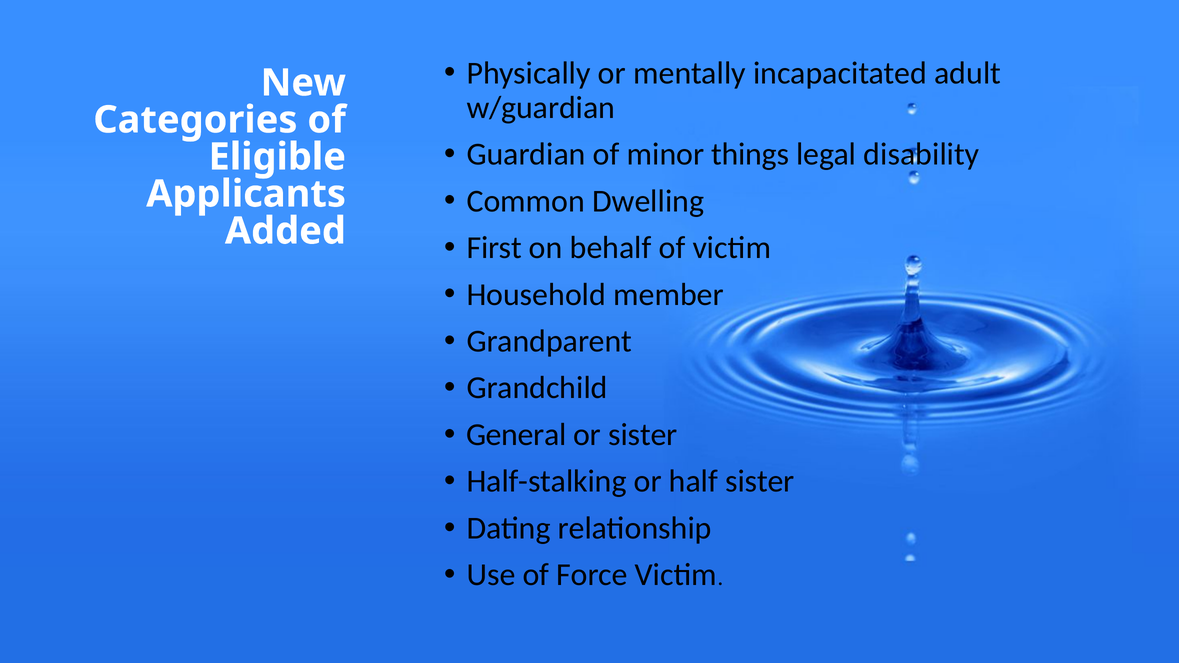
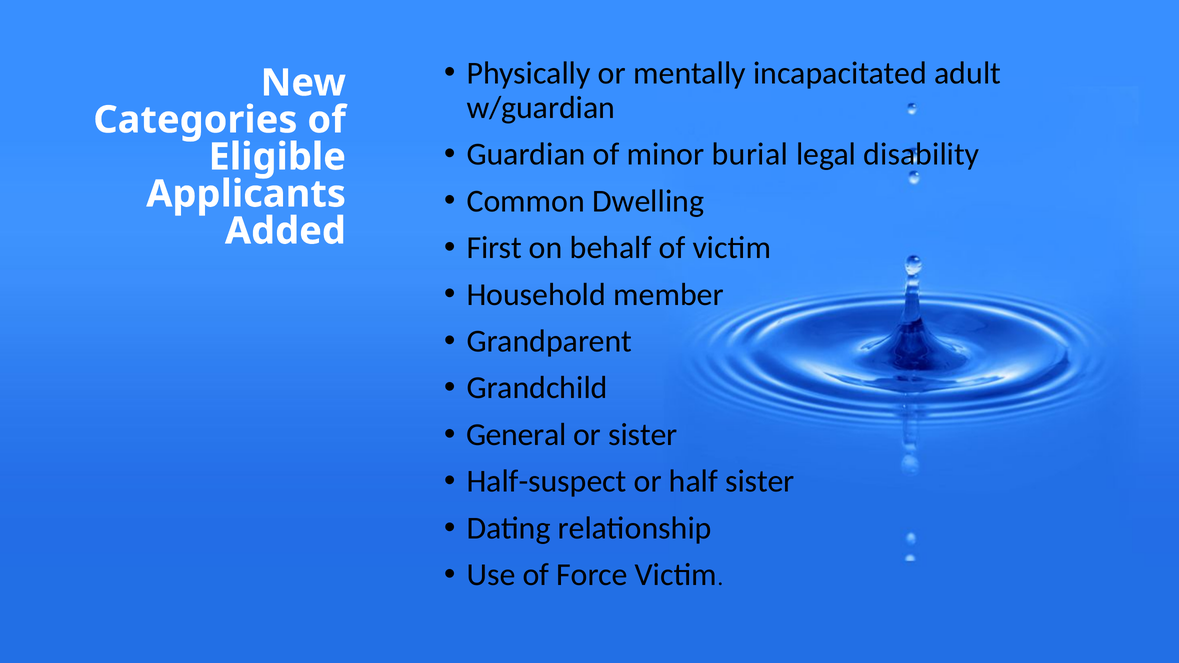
things: things -> burial (750, 154)
Half-stalking: Half-stalking -> Half-suspect (547, 482)
